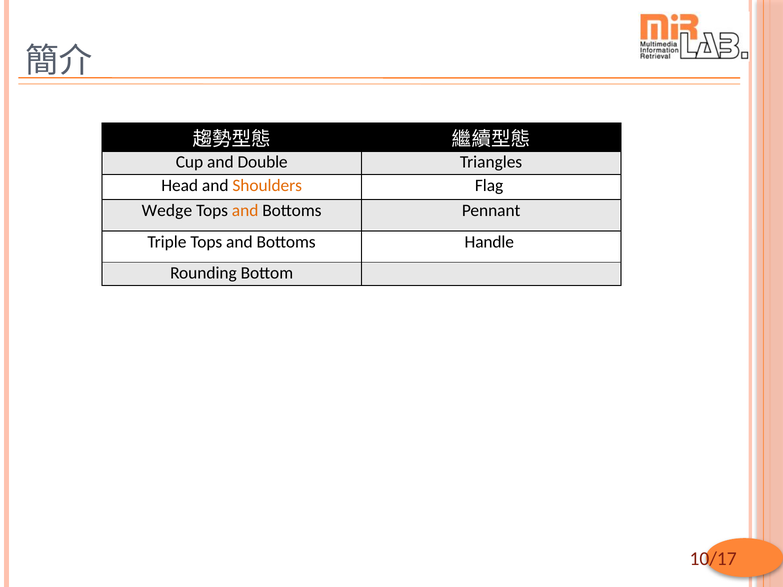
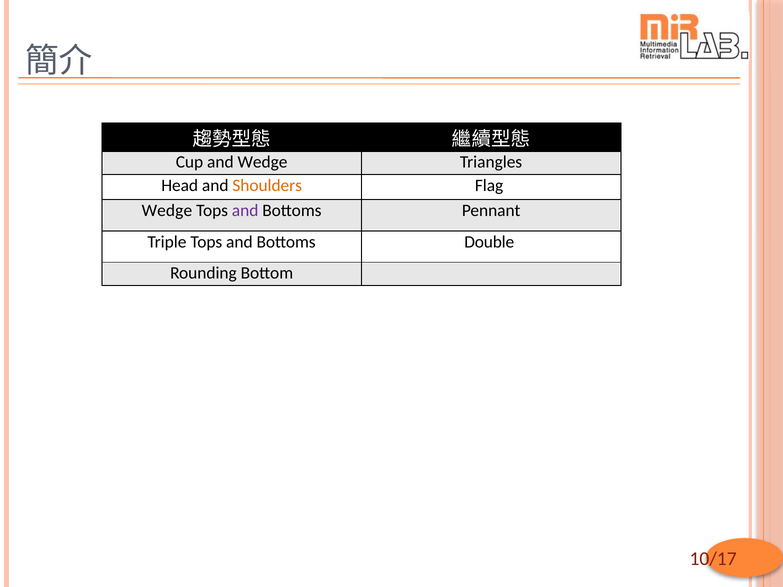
and Double: Double -> Wedge (263, 162)
and colour: orange -> purple (245, 211)
Handle: Handle -> Double (489, 242)
